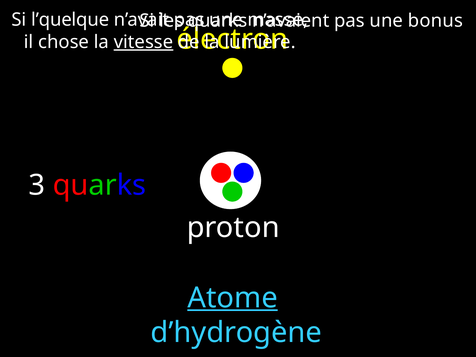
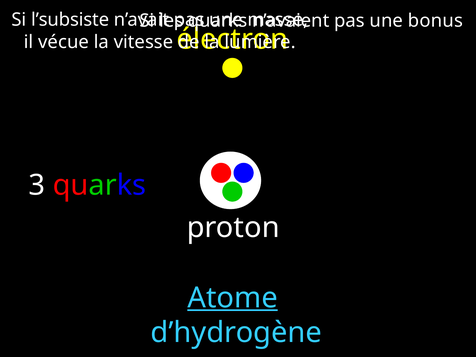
l’quelque: l’quelque -> l’subsiste (70, 20)
chose: chose -> vécue (64, 42)
vitesse underline: present -> none (144, 42)
